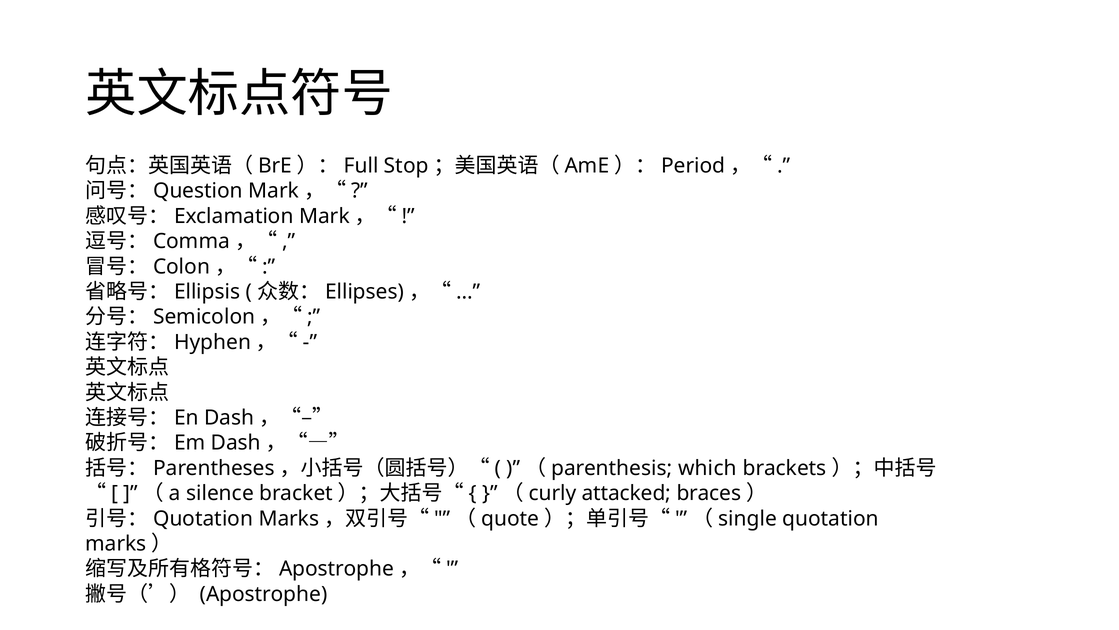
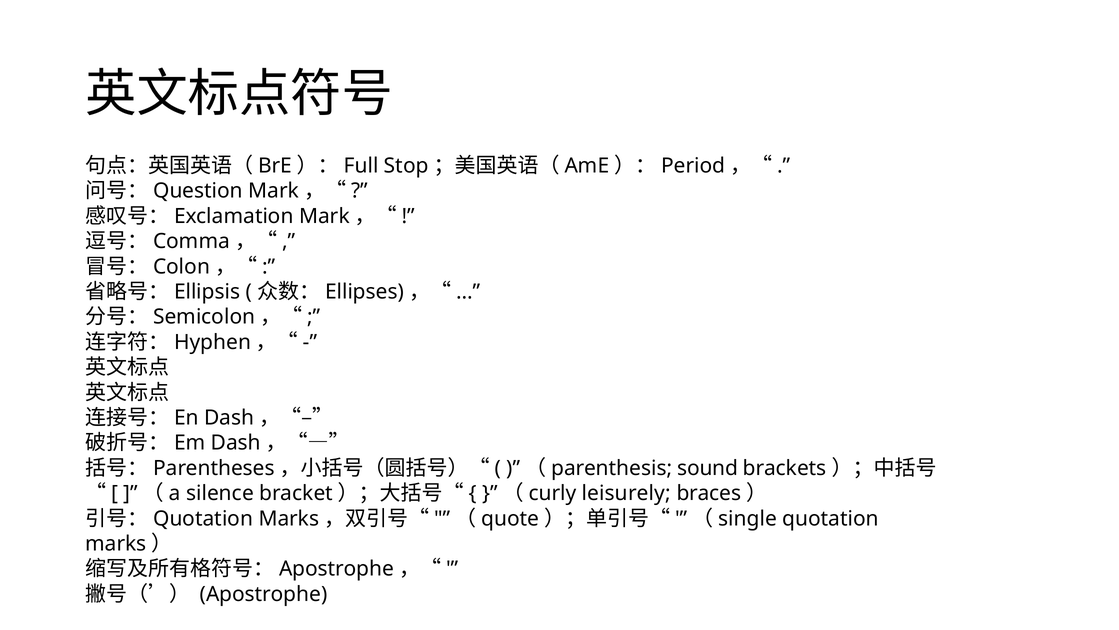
which: which -> sound (708, 468)
attacked: attacked -> leisurely (626, 493)
